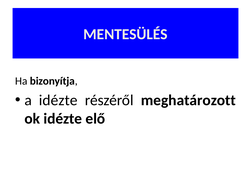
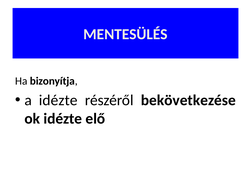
meghatározott: meghatározott -> bekövetkezése (188, 100)
